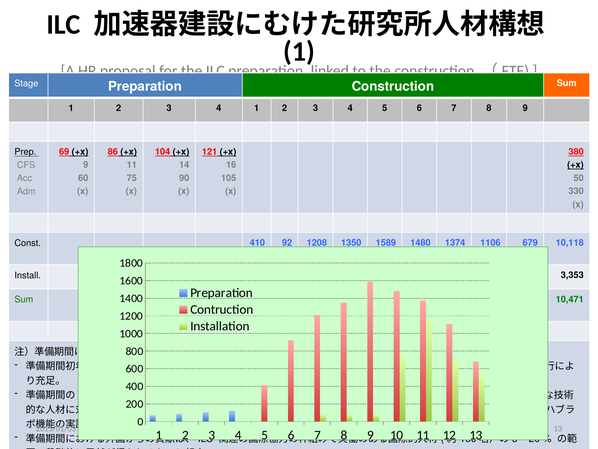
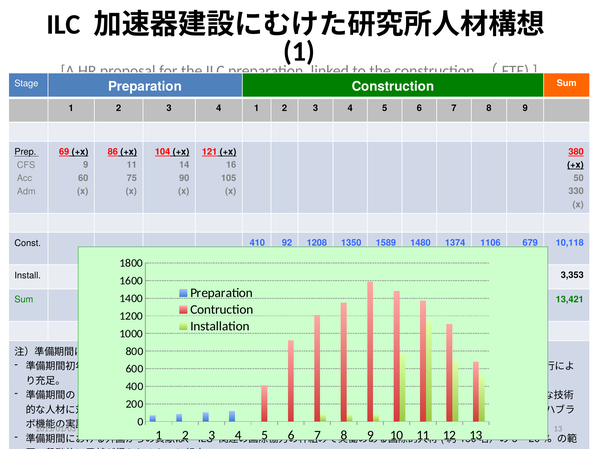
10,471: 10,471 -> 13,421 (570, 299)
